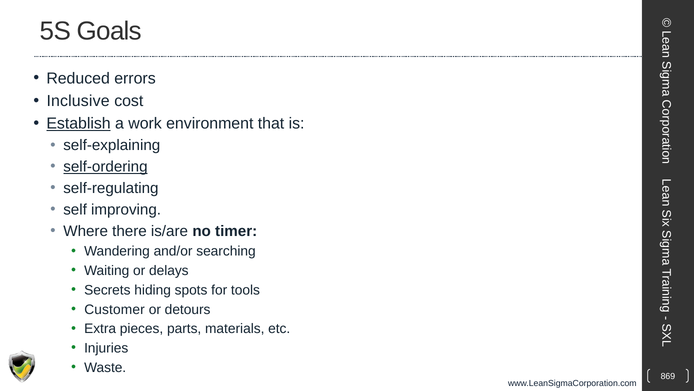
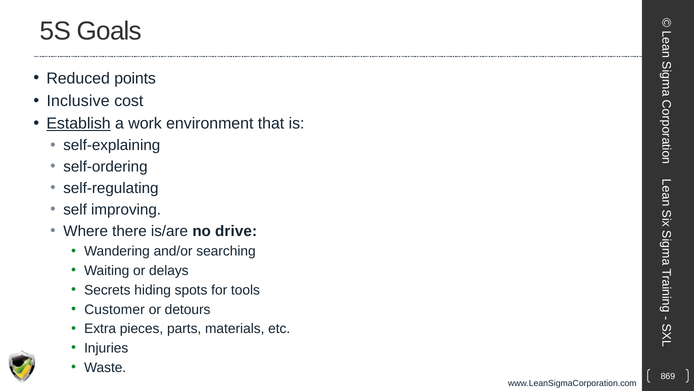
errors: errors -> points (135, 78)
self-ordering underline: present -> none (105, 167)
timer: timer -> drive (236, 231)
